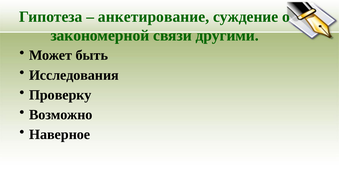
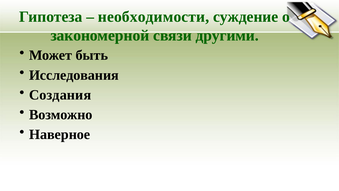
анкетирование: анкетирование -> необходимости (154, 17)
Проверку: Проверку -> Создания (60, 95)
